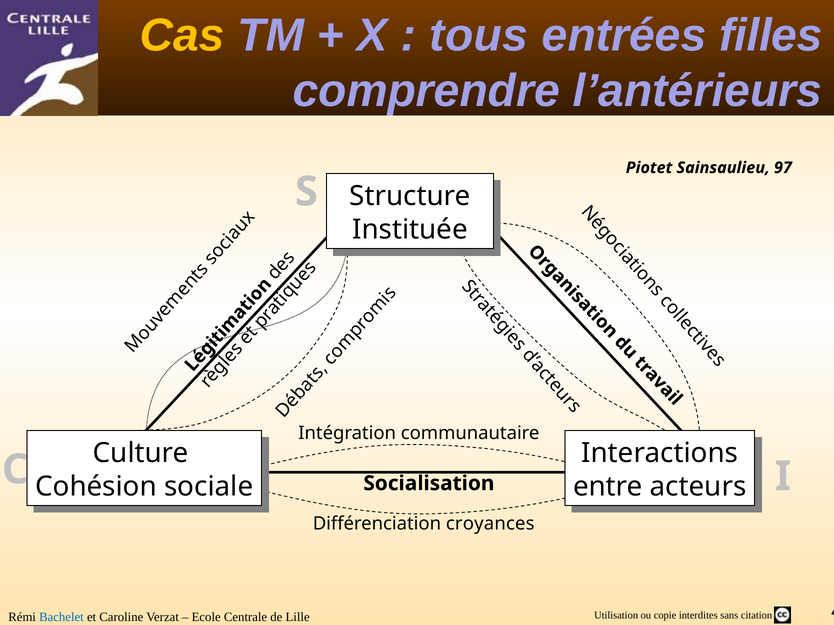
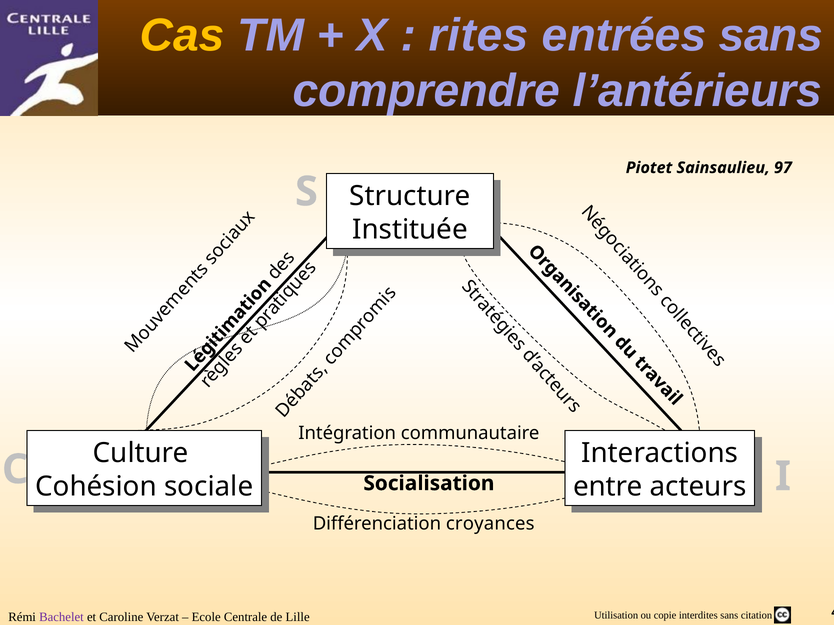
tous: tous -> rites (479, 35)
entrées filles: filles -> sans (771, 35)
Bachelet colour: blue -> purple (61, 617)
